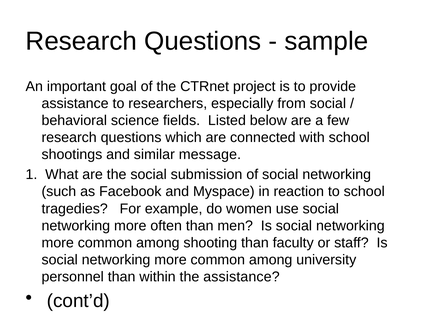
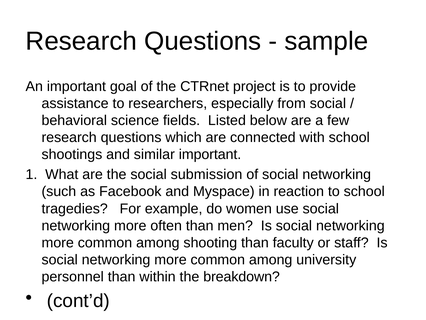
similar message: message -> important (210, 154)
the assistance: assistance -> breakdown (242, 276)
